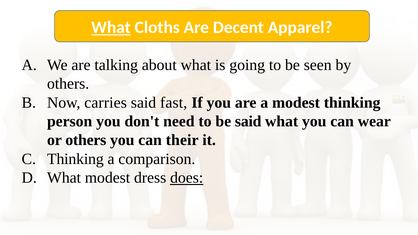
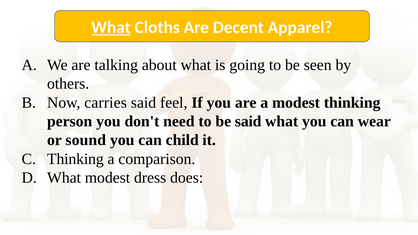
fast: fast -> feel (174, 103)
or others: others -> sound (86, 140)
their: their -> child (182, 140)
does underline: present -> none (187, 178)
